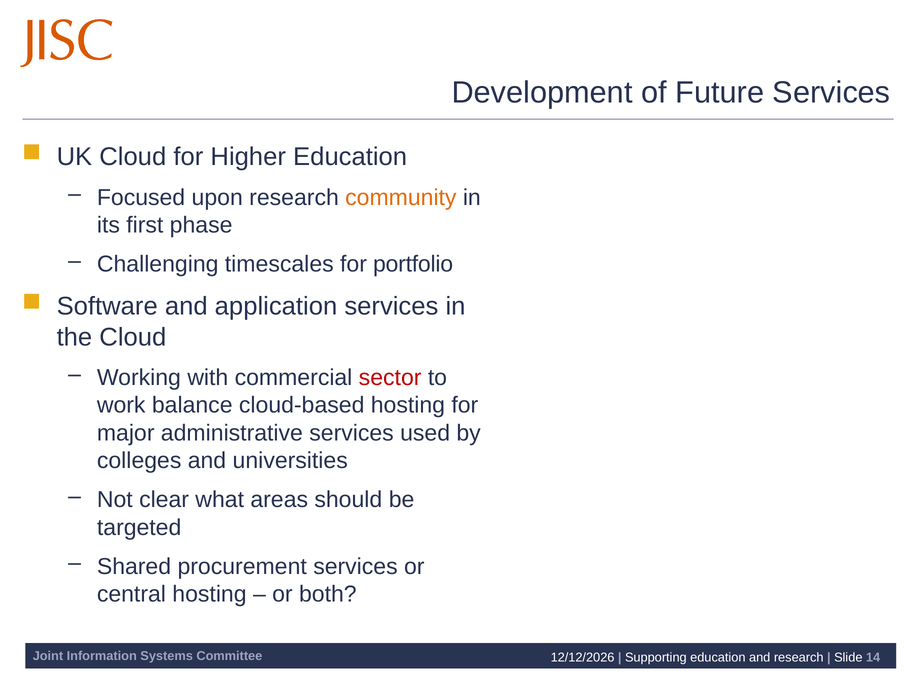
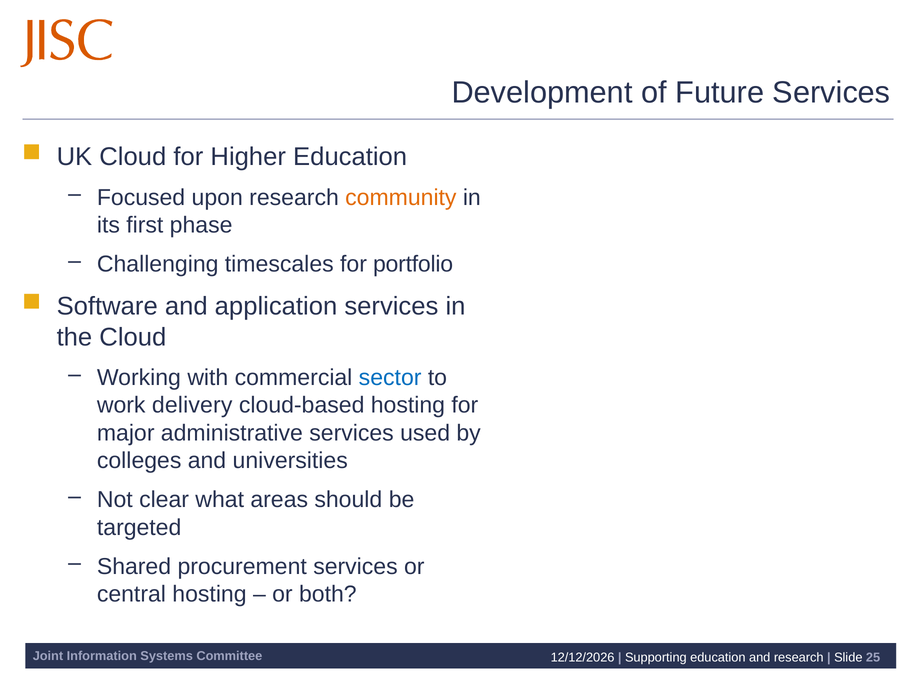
sector colour: red -> blue (390, 378)
balance: balance -> delivery (192, 406)
14: 14 -> 25 (873, 658)
